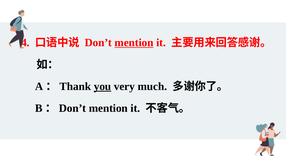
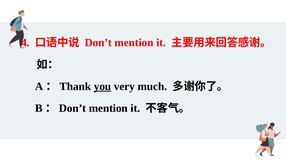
mention underline: present -> none (134, 43)
